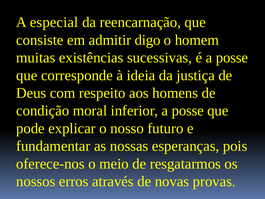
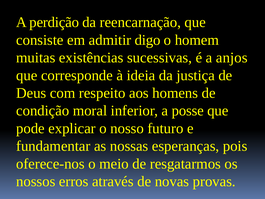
especial: especial -> perdição (54, 22)
é a posse: posse -> anjos (232, 58)
